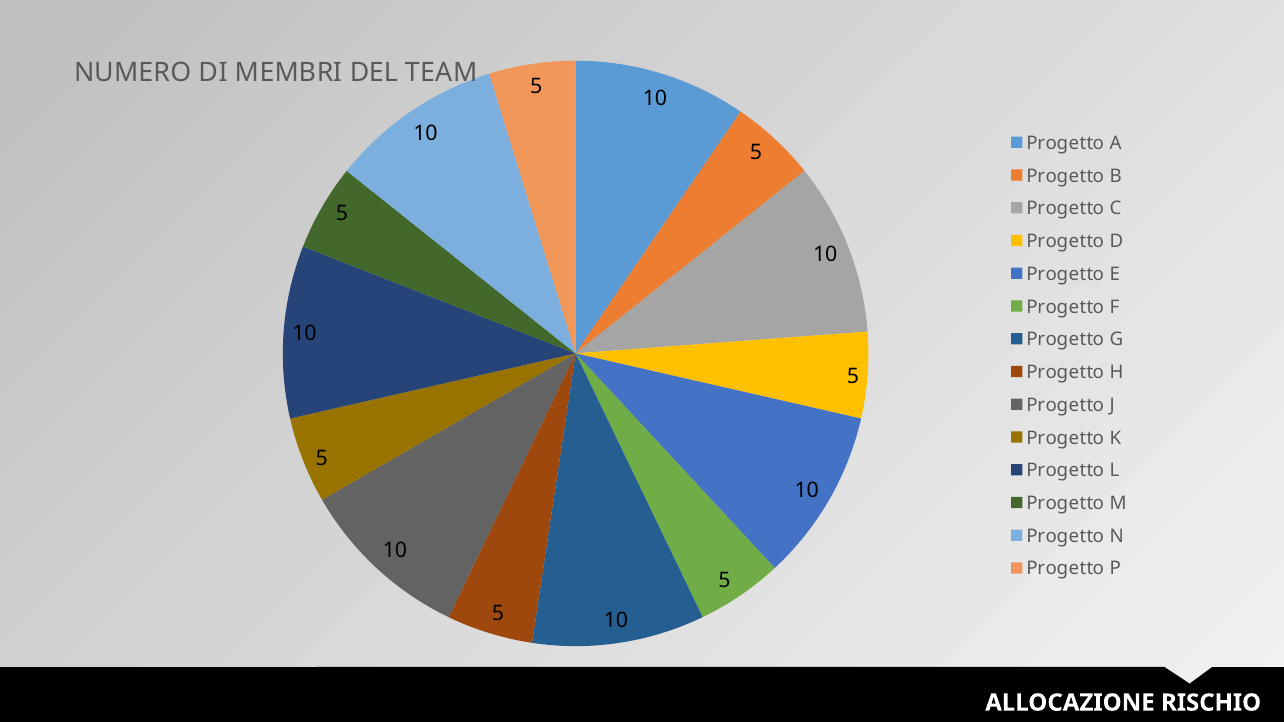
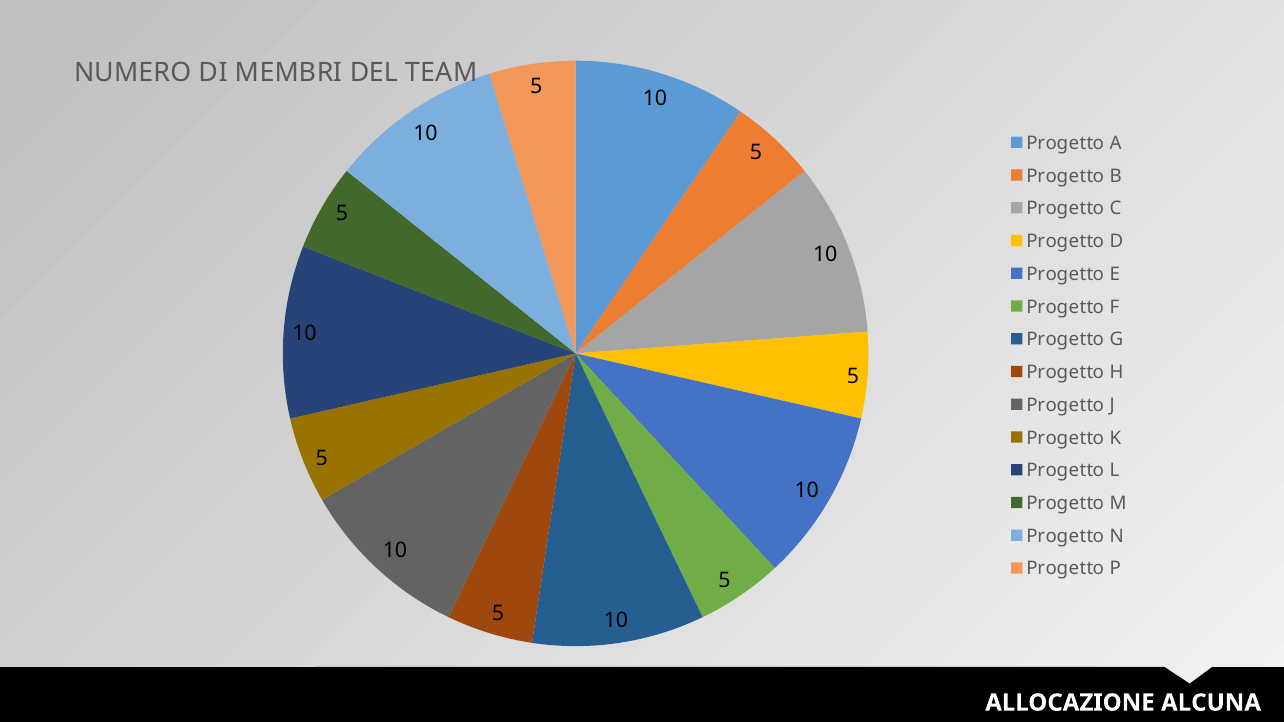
RISCHIO: RISCHIO -> ALCUNA (1211, 703)
